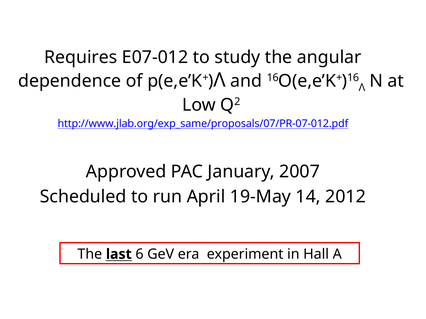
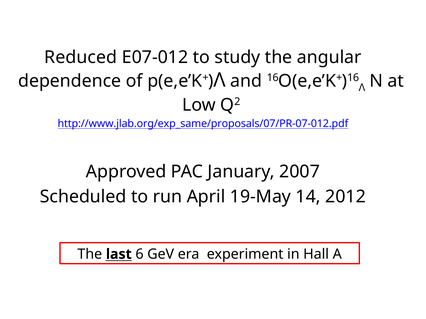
Requires: Requires -> Reduced (81, 57)
